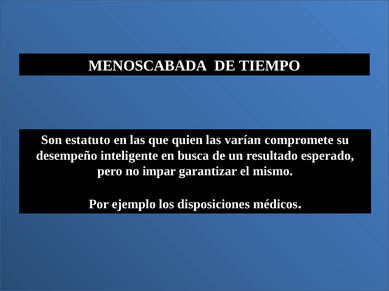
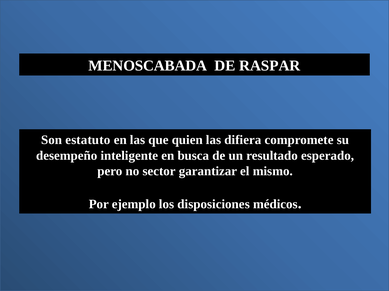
TIEMPO: TIEMPO -> RASPAR (270, 66)
varían: varían -> difiera (243, 140)
impar: impar -> sector (159, 171)
